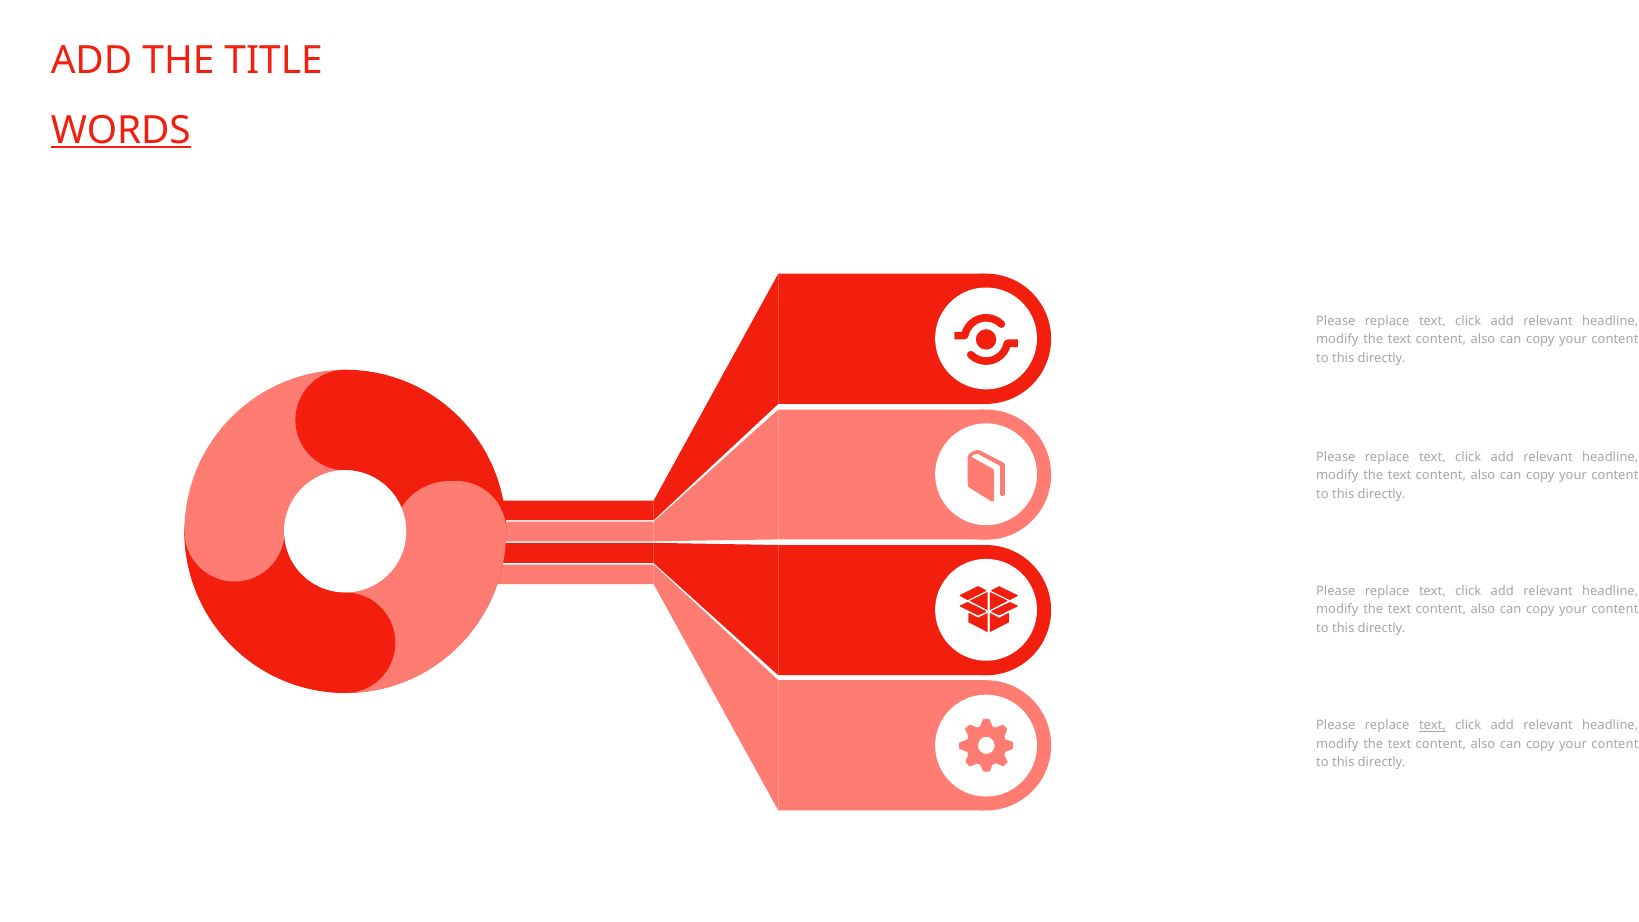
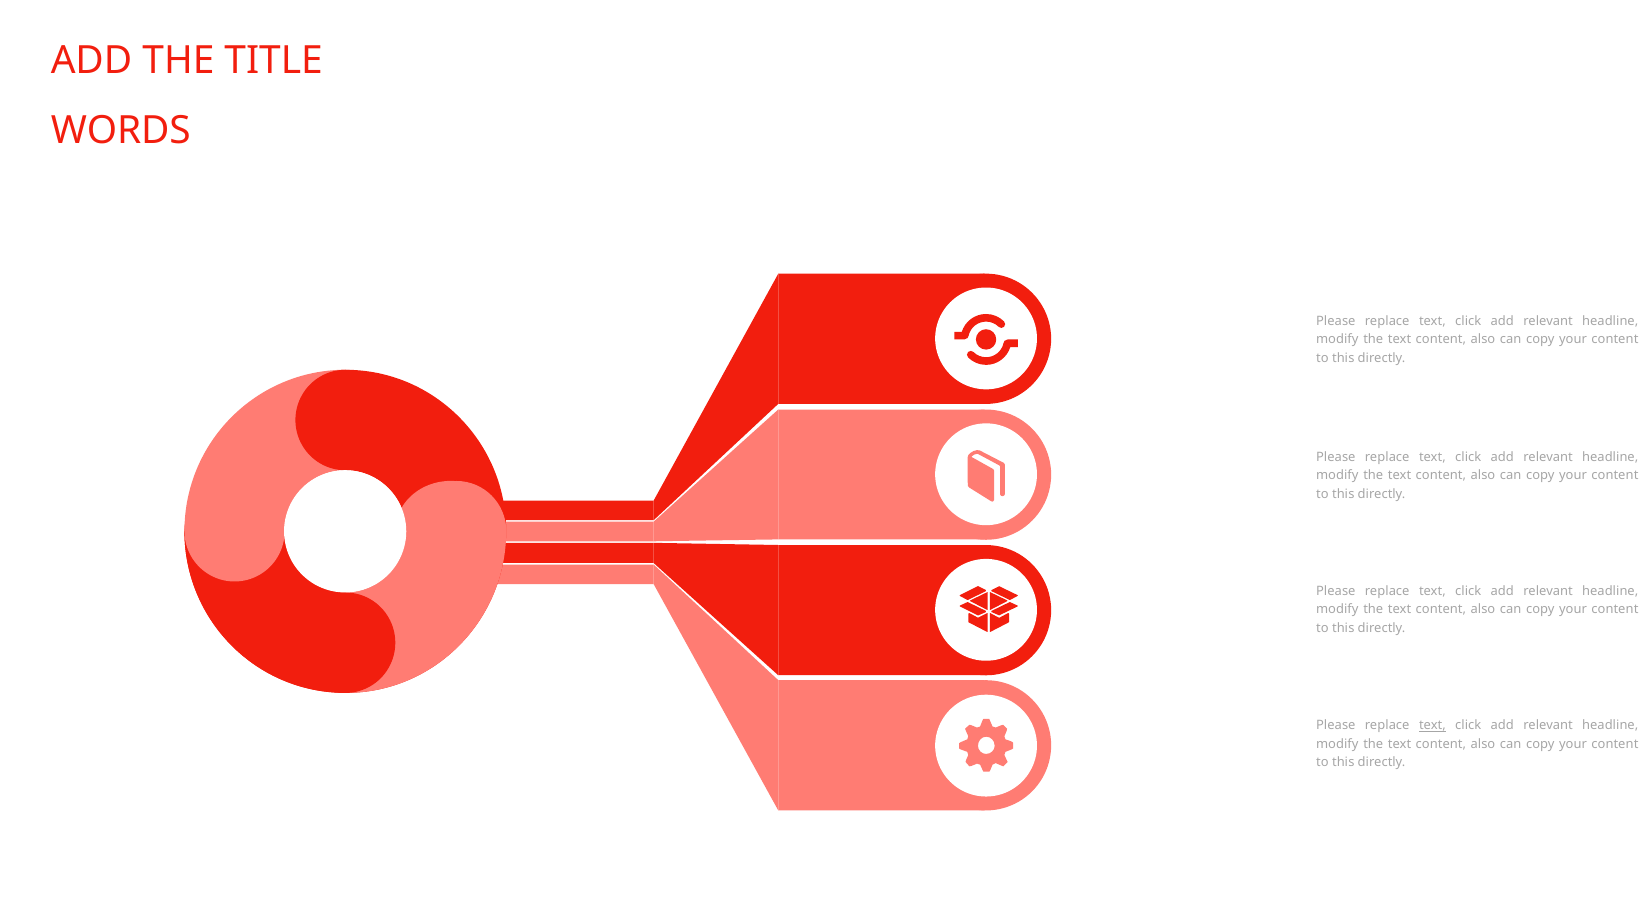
WORDS underline: present -> none (121, 131)
